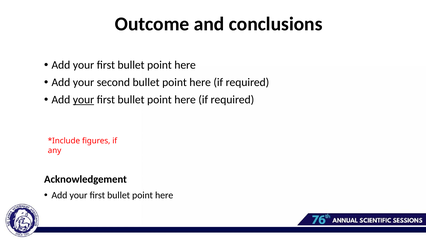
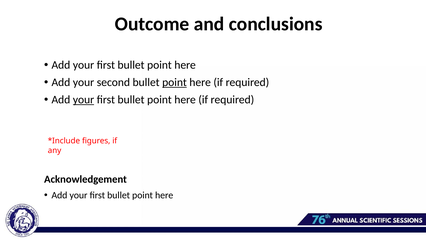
point underline: none -> present (174, 82)
